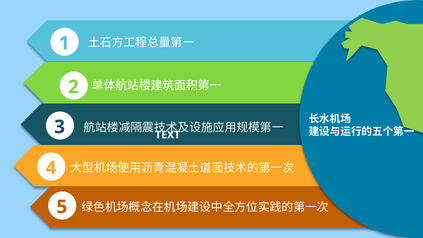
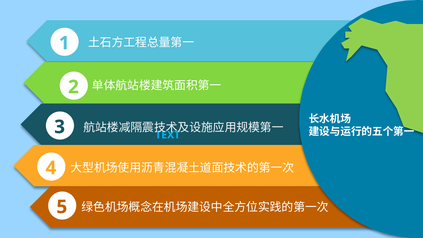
TEXT colour: white -> light blue (168, 135)
